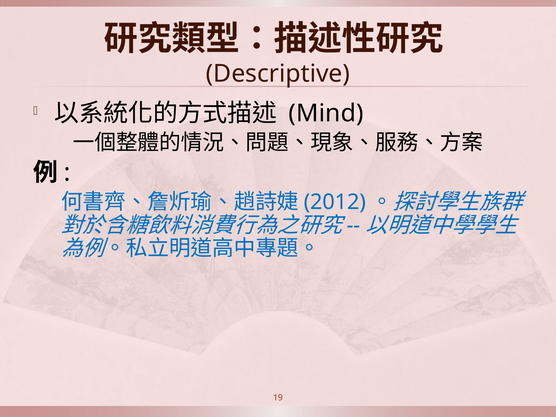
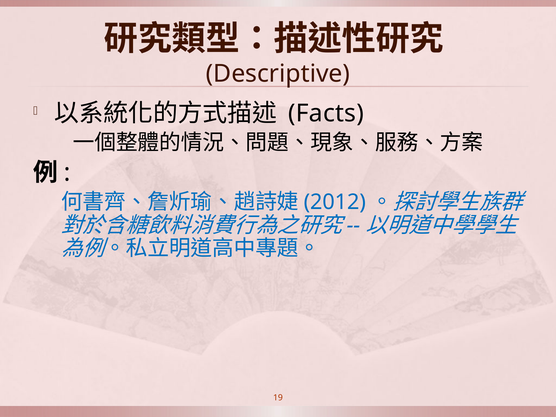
Mind: Mind -> Facts (326, 113)
